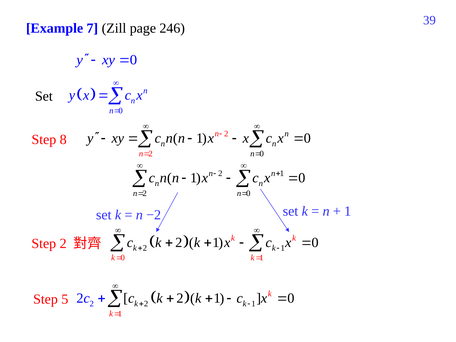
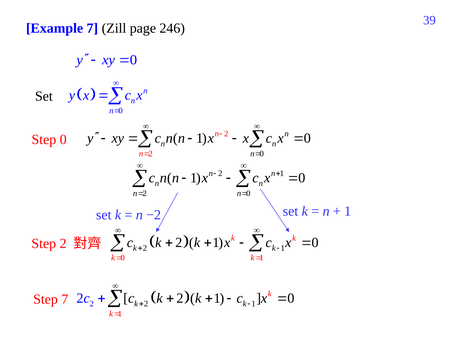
Step 8: 8 -> 0 (63, 139)
Step 5: 5 -> 7 (65, 299)
